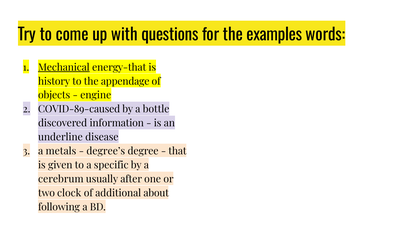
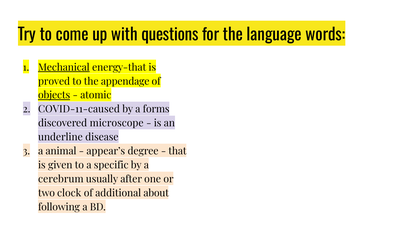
examples: examples -> language (274, 35)
history: history -> proved (54, 81)
objects underline: none -> present (54, 95)
engine: engine -> atomic (96, 95)
COVID-89-caused: COVID-89-caused -> COVID-11-caused (79, 109)
bottle: bottle -> forms (156, 109)
information: information -> microscope (117, 123)
metals: metals -> animal (61, 151)
degree’s: degree’s -> appear’s (106, 151)
